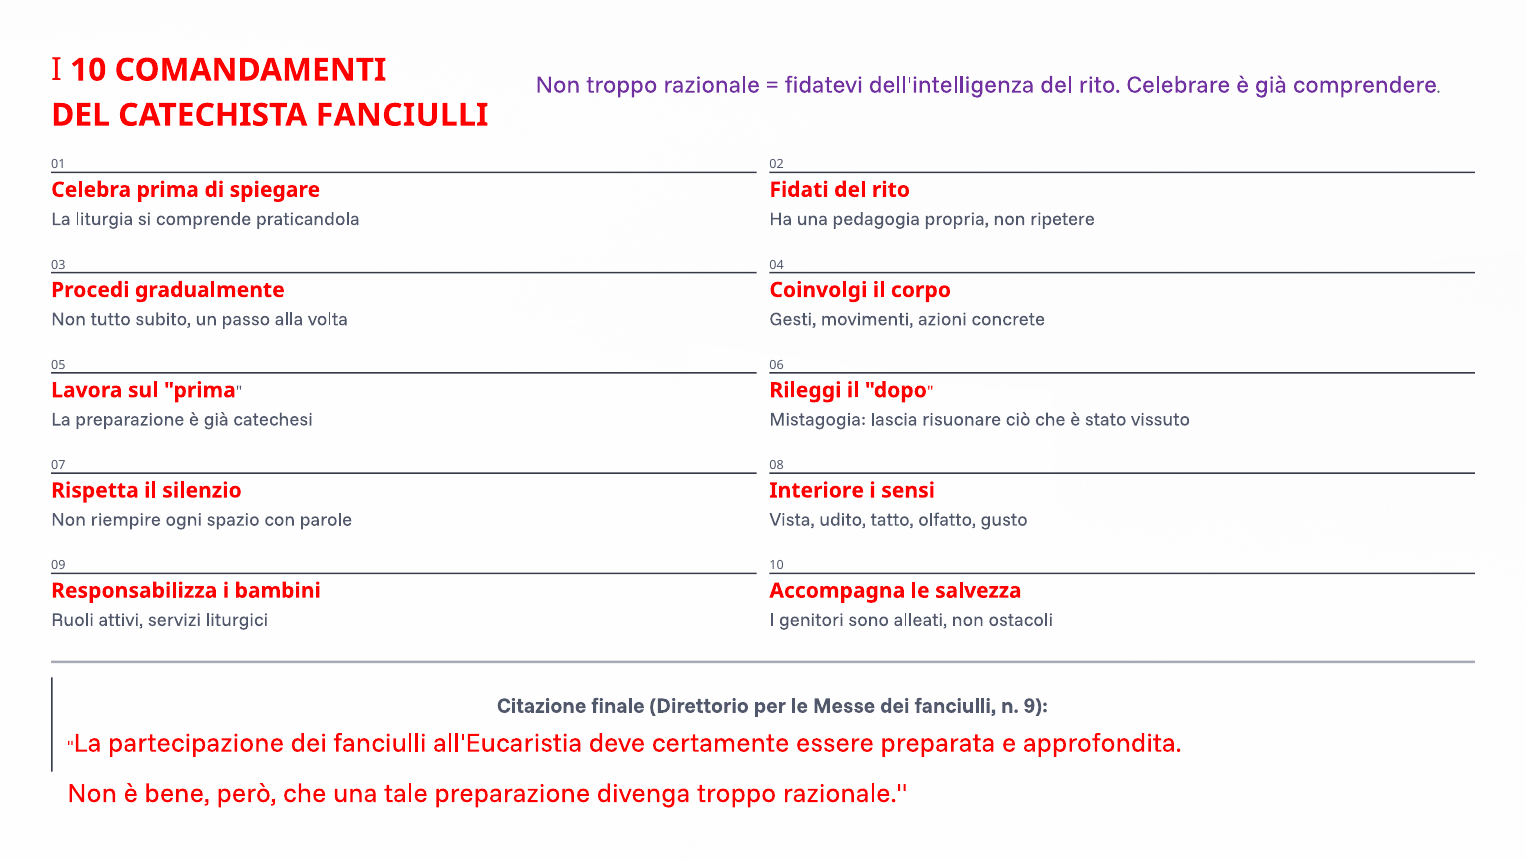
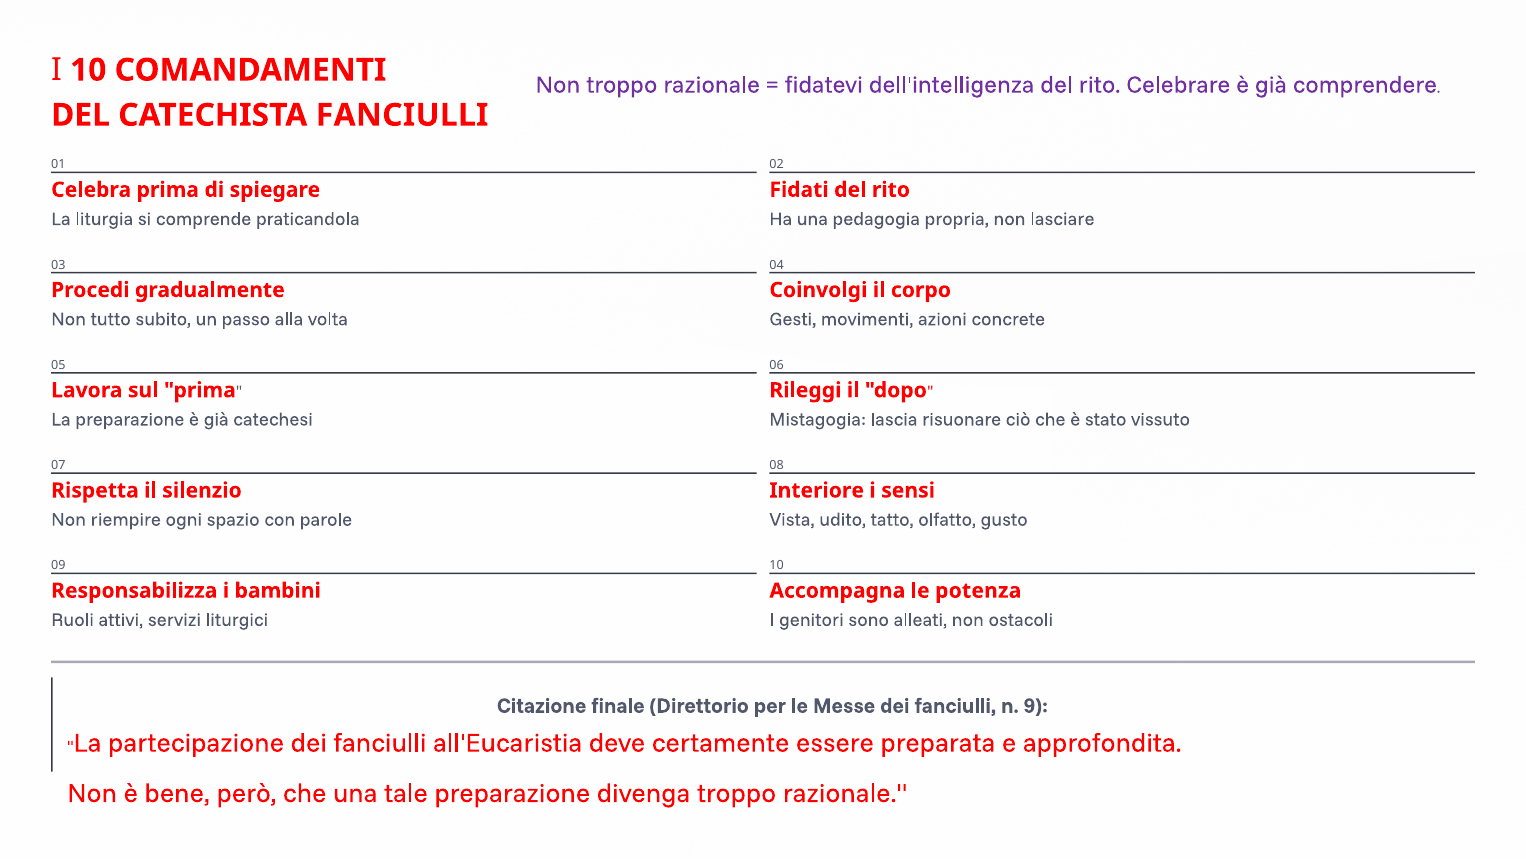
ripetere: ripetere -> lasciare (1062, 219)
salvezza: salvezza -> potenza (978, 590)
